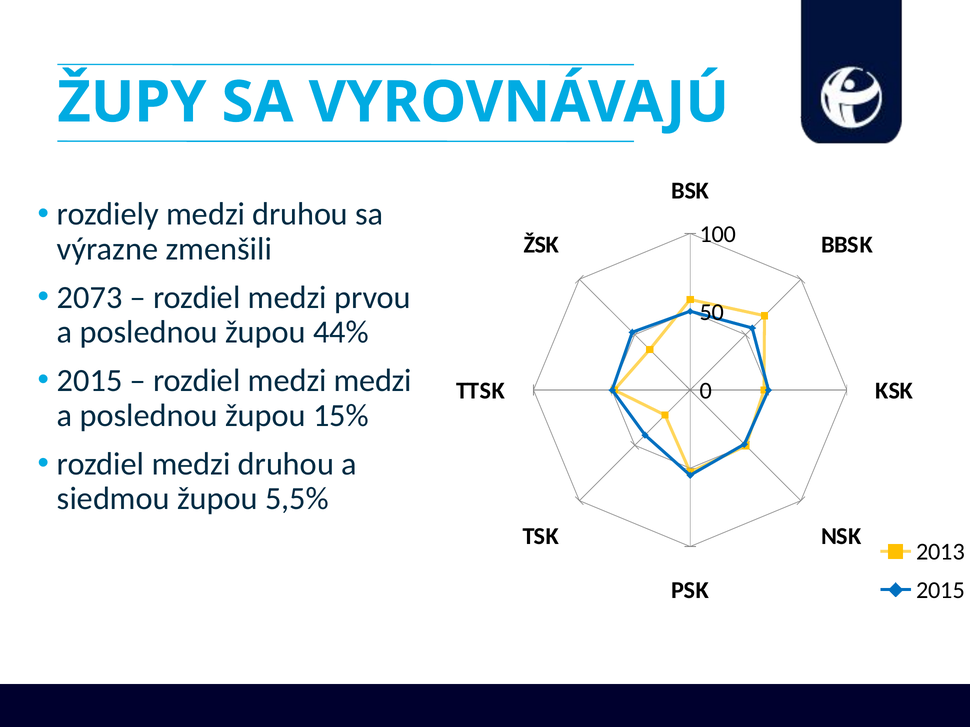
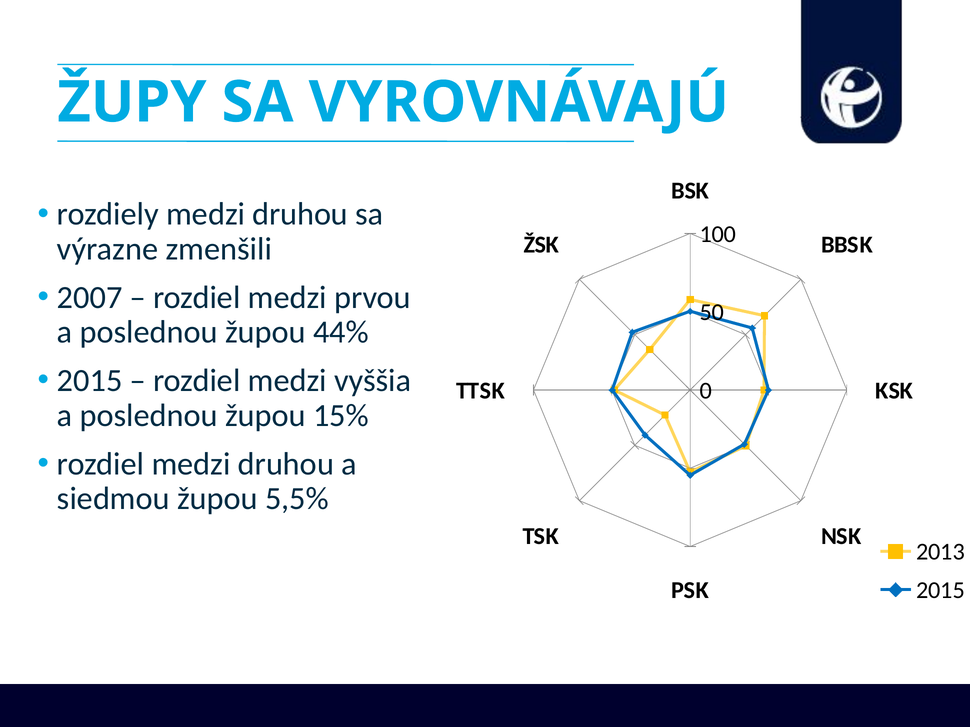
2073: 2073 -> 2007 (90, 298)
medzi medzi: medzi -> vyššia (373, 381)
